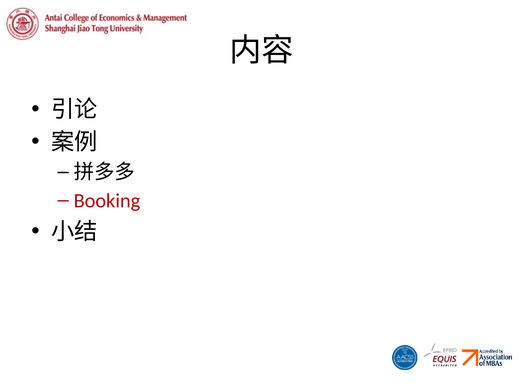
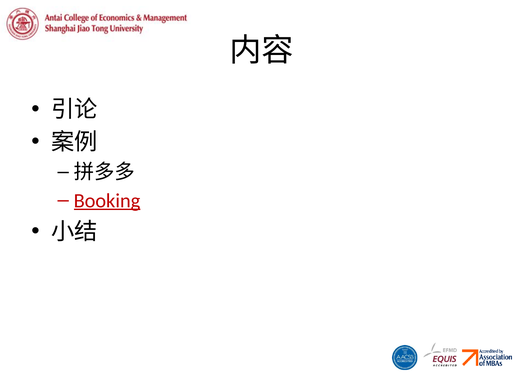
Booking underline: none -> present (107, 201)
